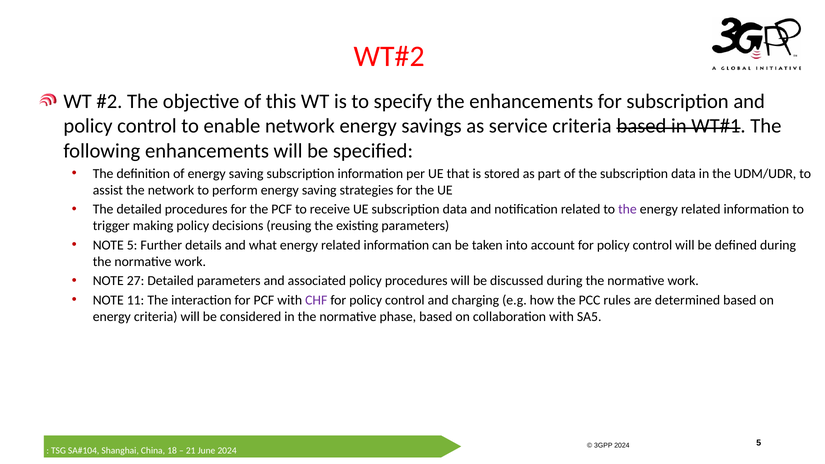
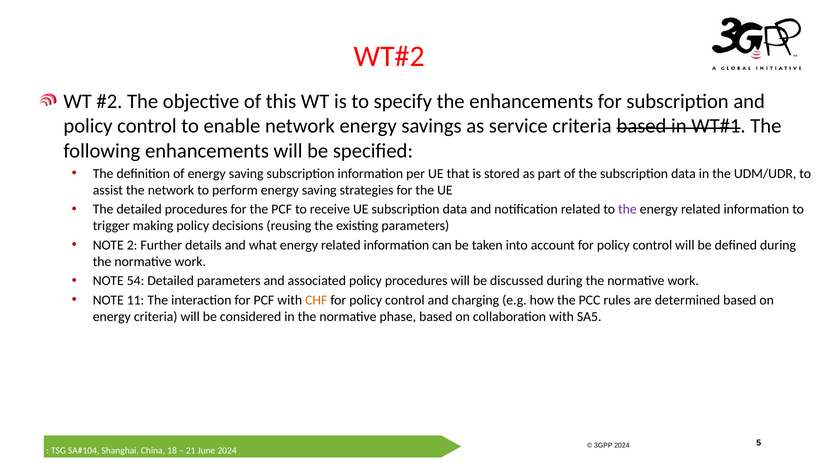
NOTE 5: 5 -> 2 (132, 245)
27: 27 -> 54 (136, 281)
CHF colour: purple -> orange (316, 300)
